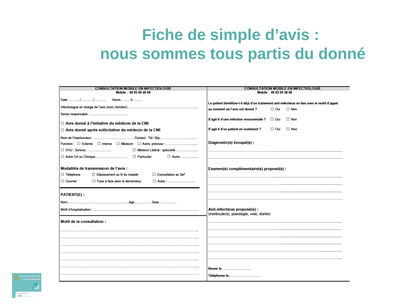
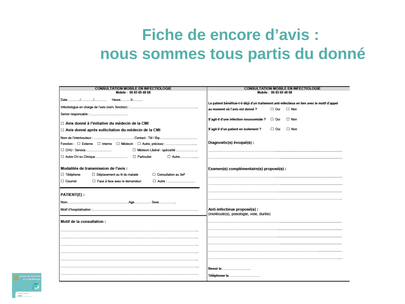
simple: simple -> encore (236, 35)
